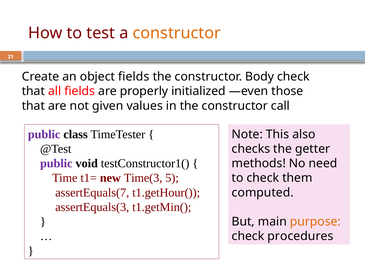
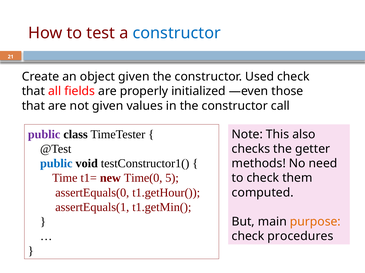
constructor colour: orange -> blue (177, 33)
object fields: fields -> given (134, 77)
Body: Body -> Used (260, 77)
public colour: purple -> blue (56, 164)
Time(3: Time(3 -> Time(0 (143, 178)
assertEquals(7: assertEquals(7 -> assertEquals(0 (92, 193)
assertEquals(3: assertEquals(3 -> assertEquals(1 (92, 208)
